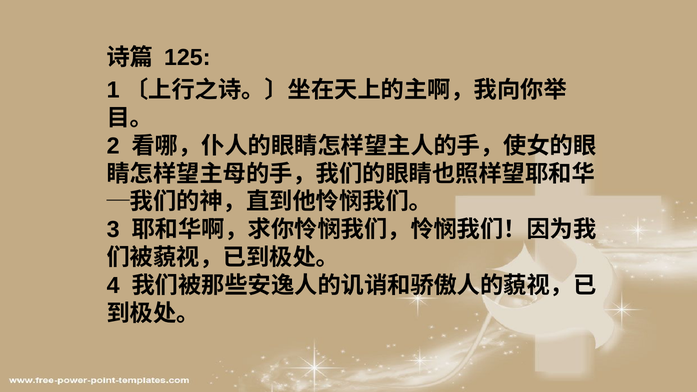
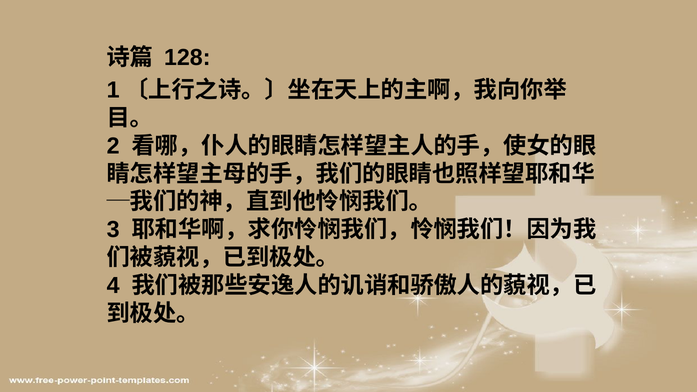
125: 125 -> 128 (187, 58)
